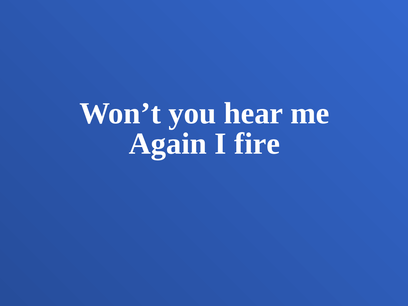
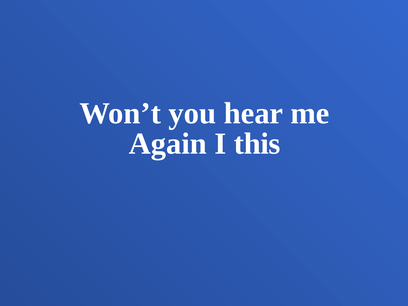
fire: fire -> this (257, 144)
